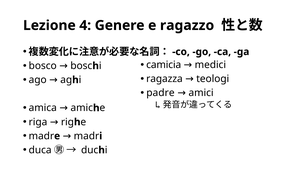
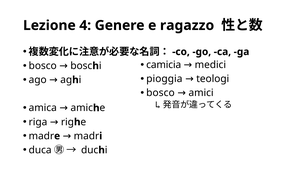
ragazza: ragazza -> pioggia (164, 79)
padre: padre -> bosco (160, 93)
